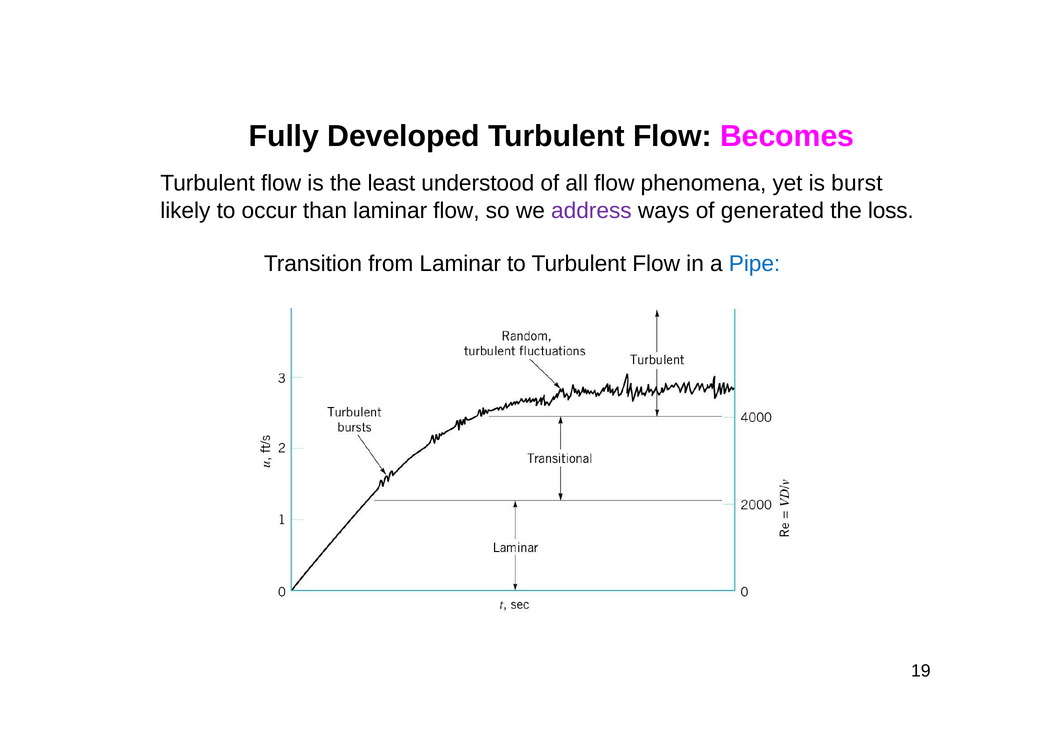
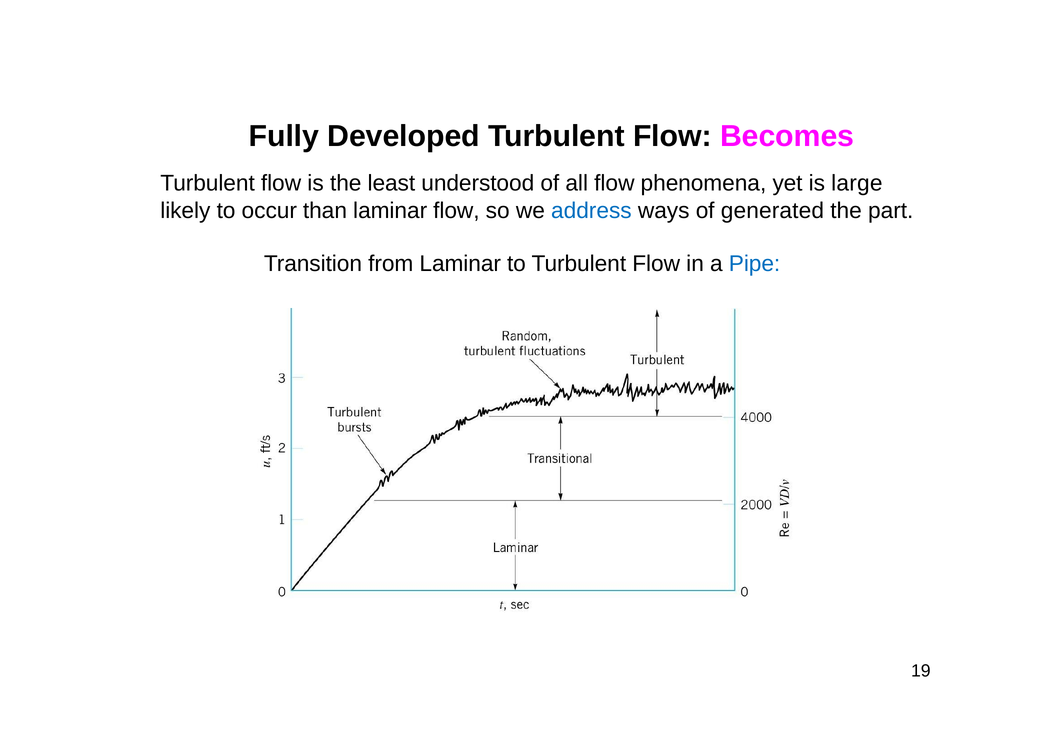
burst: burst -> large (857, 183)
address colour: purple -> blue (591, 211)
loss: loss -> part (891, 211)
